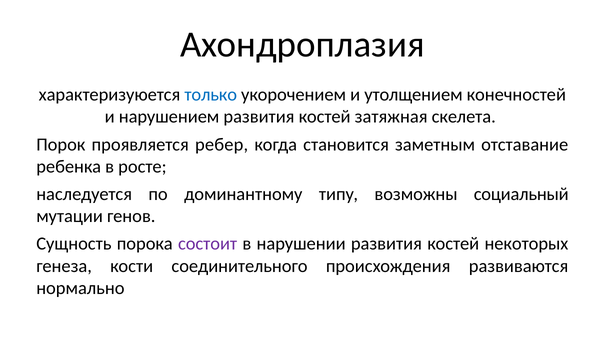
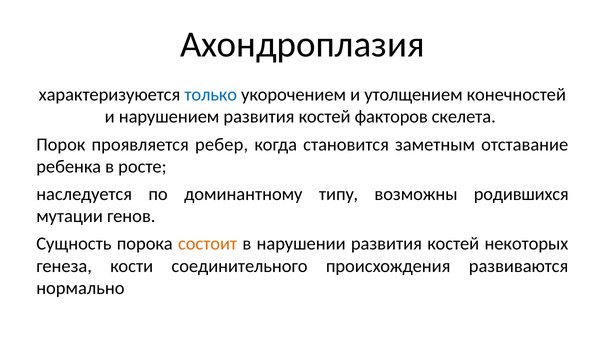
затяжная: затяжная -> факторов (391, 117)
социальный: социальный -> родившихся (521, 194)
состоит colour: purple -> orange (208, 244)
